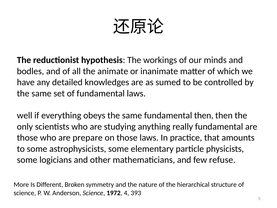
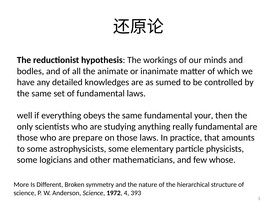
fundamental then: then -> your (204, 115)
refuse: refuse -> whose (222, 160)
